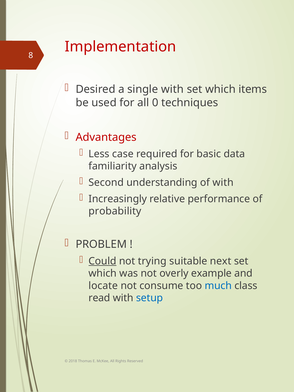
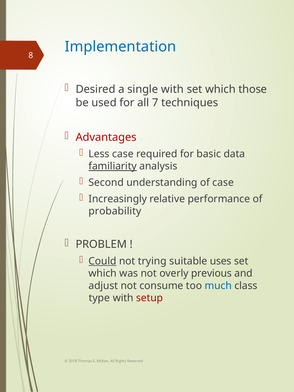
Implementation colour: red -> blue (121, 47)
items: items -> those (253, 89)
0: 0 -> 7 (155, 103)
familiarity underline: none -> present (113, 166)
of with: with -> case (223, 183)
next: next -> uses (221, 261)
example: example -> previous (211, 273)
locate: locate -> adjust (103, 286)
read: read -> type (99, 298)
setup colour: blue -> red (150, 298)
